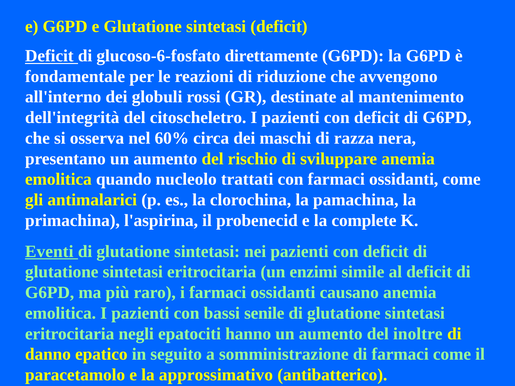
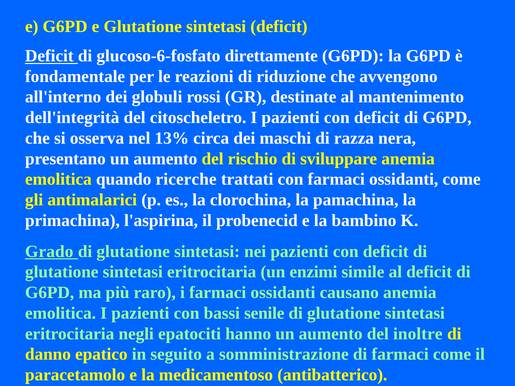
60%: 60% -> 13% (172, 138)
nucleolo: nucleolo -> ricerche (186, 179)
complete: complete -> bambino (364, 221)
Eventi: Eventi -> Grado (49, 252)
approssimativo: approssimativo -> medicamentoso (216, 375)
